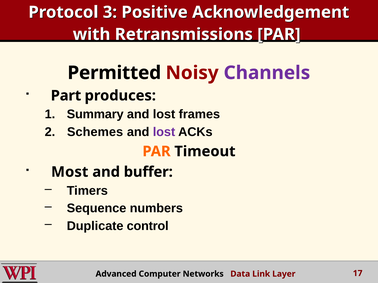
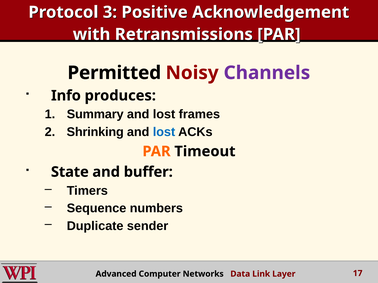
Part: Part -> Info (66, 96)
Schemes: Schemes -> Shrinking (95, 132)
lost colour: purple -> blue (164, 132)
Most: Most -> State (70, 172)
control: control -> sender (148, 226)
